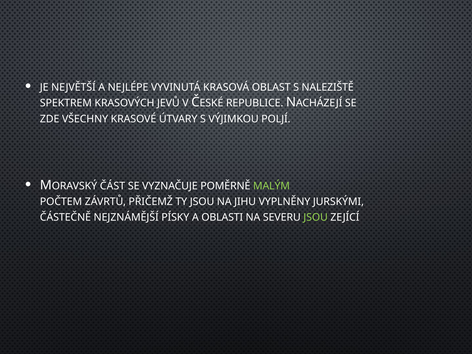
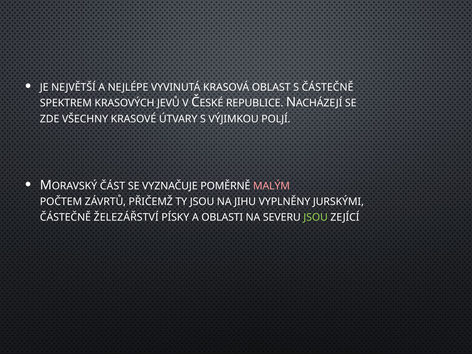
S NALEZIŠTĚ: NALEZIŠTĚ -> ČÁSTEČNĚ (328, 87)
MALÝM colour: light green -> pink (272, 186)
NEJZNÁMĚJŠÍ: NEJZNÁMĚJŠÍ -> ŽELEZÁŘSTVÍ (126, 217)
